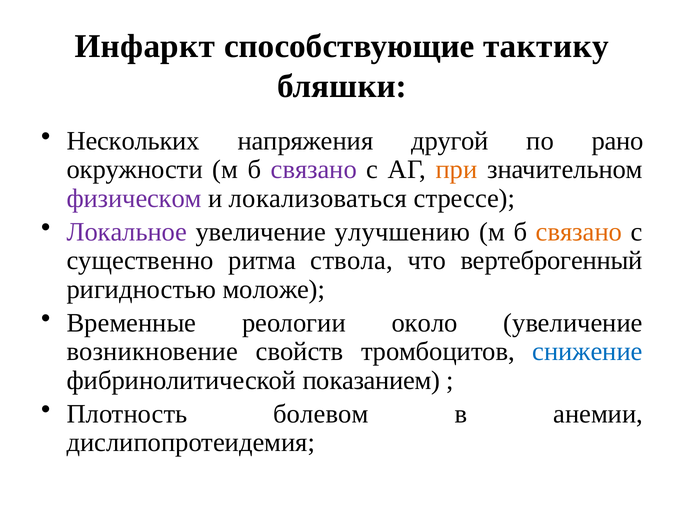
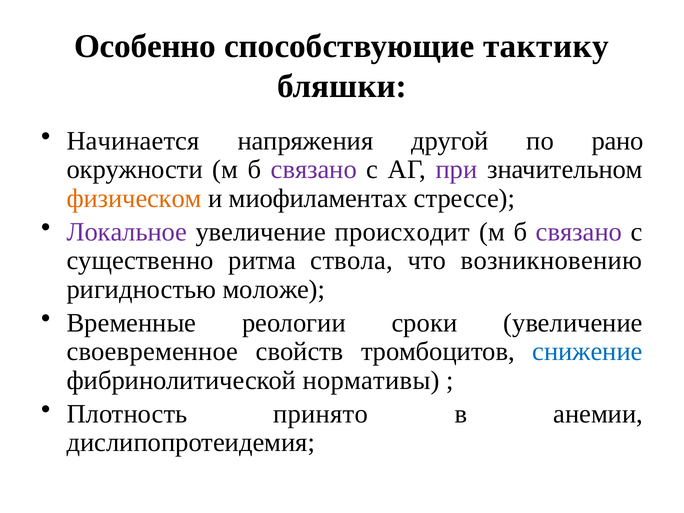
Инфаркт: Инфаркт -> Особенно (145, 46)
Нескольких: Нескольких -> Начинается (133, 141)
при colour: orange -> purple (457, 170)
физическом colour: purple -> orange (134, 198)
локализоваться: локализоваться -> миофиламентах (318, 198)
улучшению: улучшению -> происходит (402, 232)
связано colour: orange -> purple (579, 232)
вертеброгенный: вертеброгенный -> возникновению (551, 261)
около: около -> сроки (425, 323)
возникновение: возникновение -> своевременное (152, 352)
показанием: показанием -> нормативы (371, 380)
болевом: болевом -> принято (321, 414)
